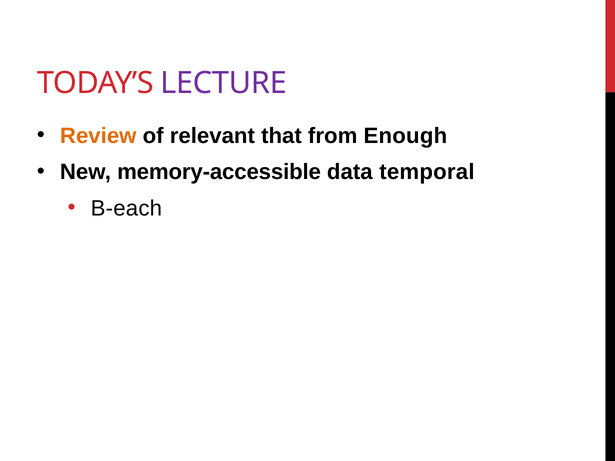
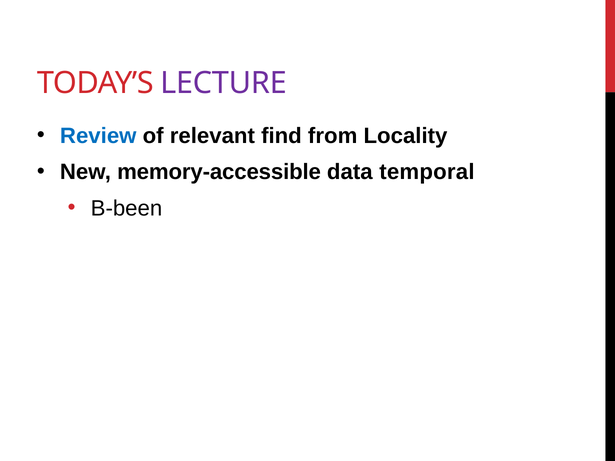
Review colour: orange -> blue (98, 136)
that: that -> find (281, 136)
Enough: Enough -> Locality (405, 136)
B-each: B-each -> B-been (126, 208)
